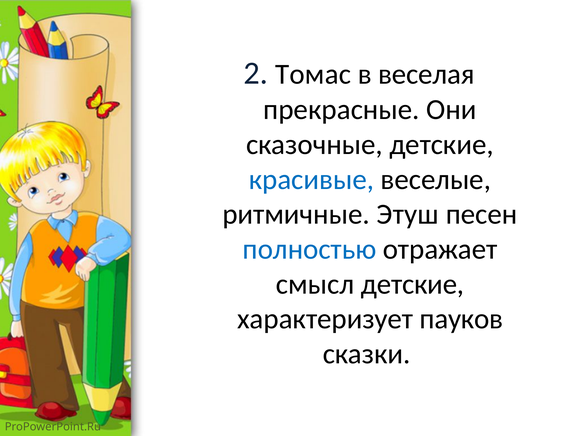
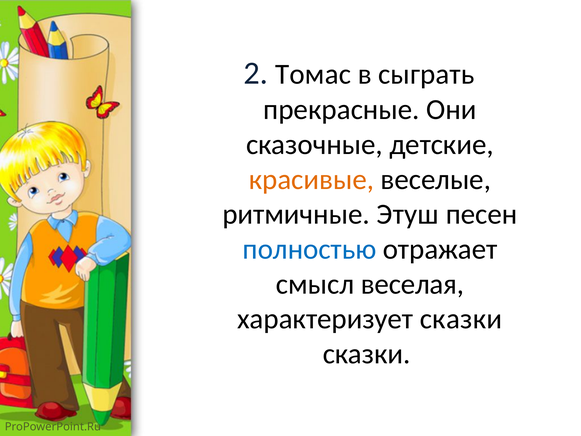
веселая: веселая -> сыграть (426, 74)
красивые colour: blue -> orange (311, 179)
смысл детские: детские -> веселая (412, 284)
характеризует пауков: пауков -> сказки (461, 319)
